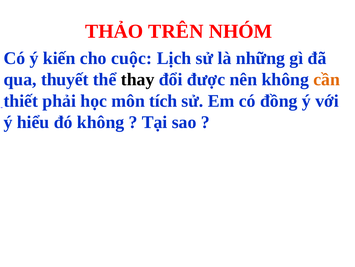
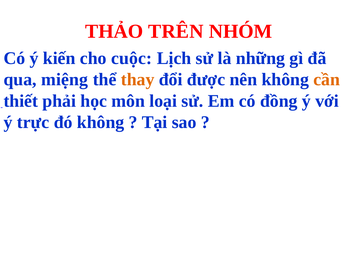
thuyết: thuyết -> miệng (65, 79)
thay colour: black -> orange (138, 79)
tích: tích -> loại (163, 101)
hiểu: hiểu -> trực (33, 122)
